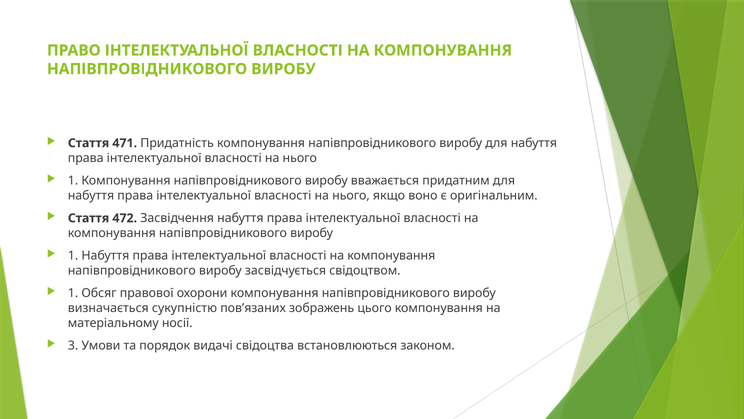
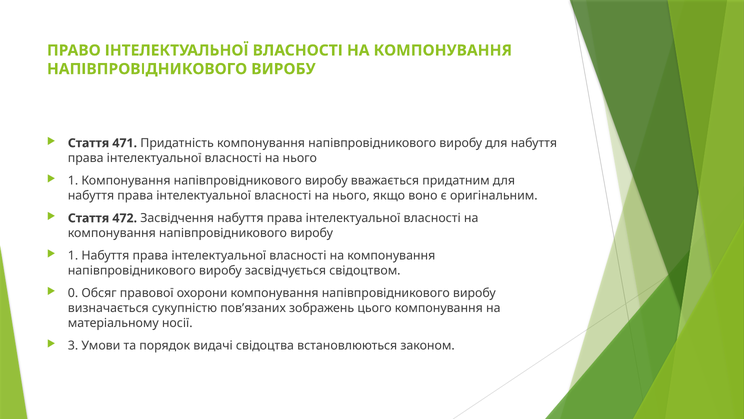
1: 1 -> 0 (73, 293)
